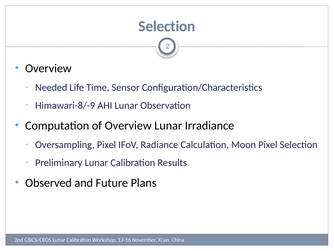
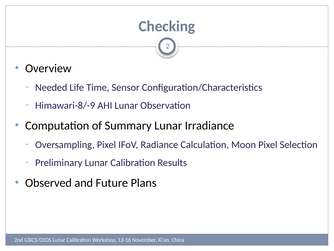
Selection: Selection -> Checking (167, 26)
of Overview: Overview -> Summary (128, 125)
